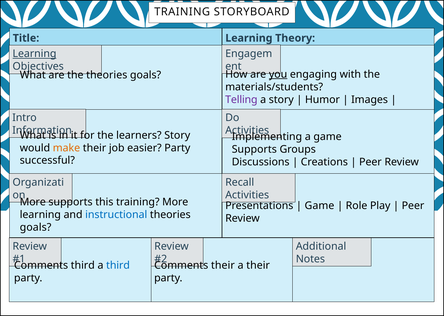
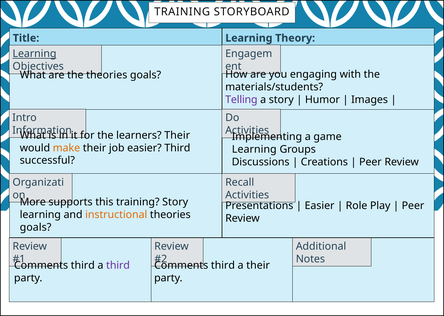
you underline: present -> none (278, 74)
learners Story: Story -> Their (177, 135)
easier Party: Party -> Third (177, 148)
Supports: Supports -> Learning (254, 149)
training More: More -> Story (175, 202)
Game: Game -> Easier (320, 206)
instructional colour: blue -> orange (116, 215)
third colour: blue -> purple (118, 266)
their: their -> third (223, 266)
